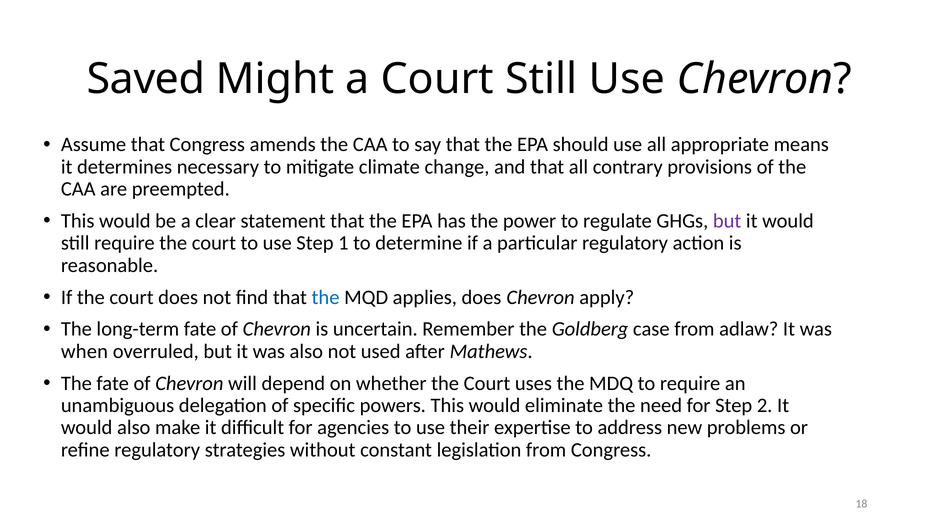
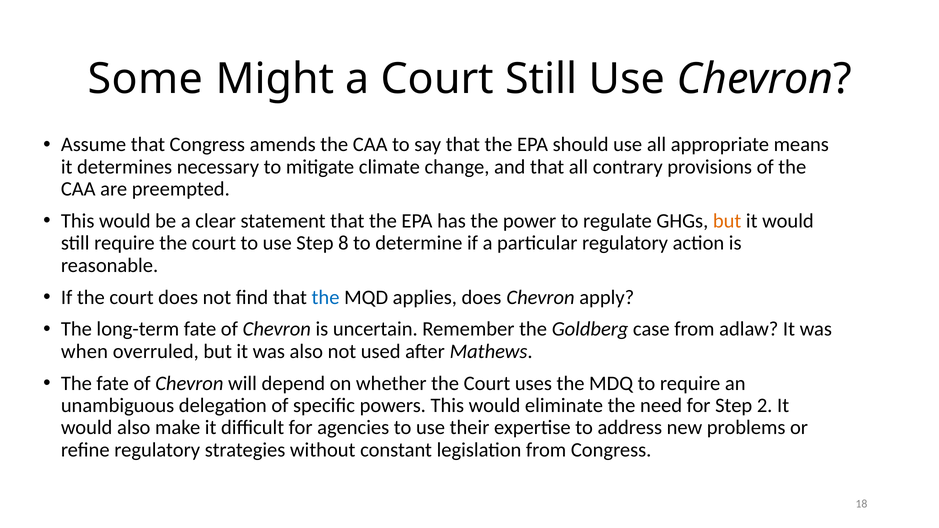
Saved: Saved -> Some (146, 79)
but colour: purple -> orange (727, 221)
1: 1 -> 8 (343, 243)
